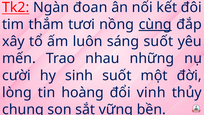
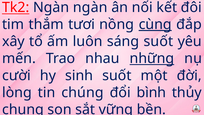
Ngàn đoan: đoan -> ngàn (90, 7)
những underline: none -> present (152, 58)
hoàng: hoàng -> chúng (82, 92)
vinh: vinh -> bình (151, 92)
